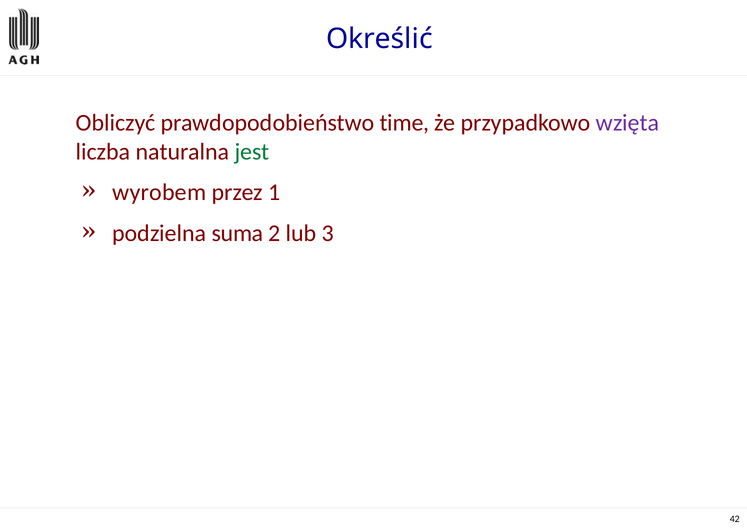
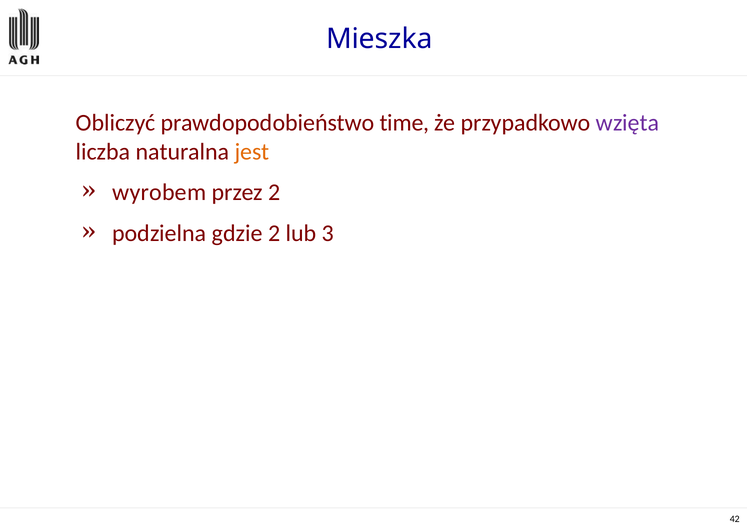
Określić: Określić -> Mieszka (379, 39)
jest colour: green -> orange (252, 152)
przez 1: 1 -> 2 (274, 193)
suma: suma -> gdzie (237, 233)
